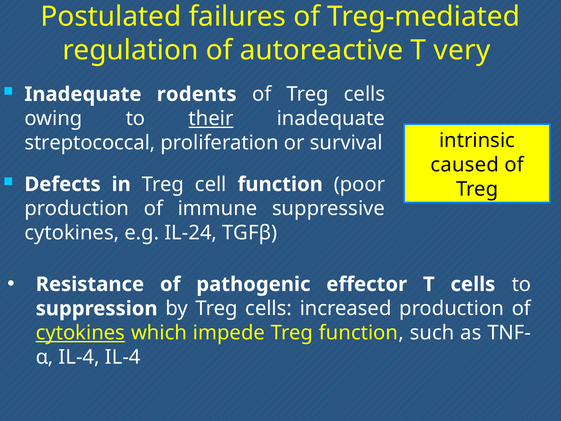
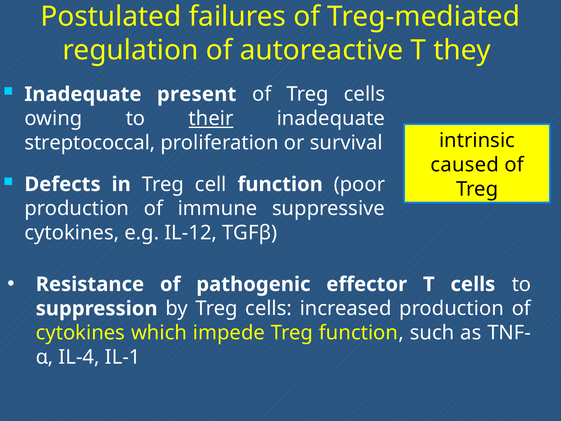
very: very -> they (462, 50)
rodents: rodents -> present (197, 94)
IL-24: IL-24 -> IL-12 (191, 233)
cytokines underline: present -> none (80, 333)
IL-4 IL-4: IL-4 -> IL-1 (123, 357)
